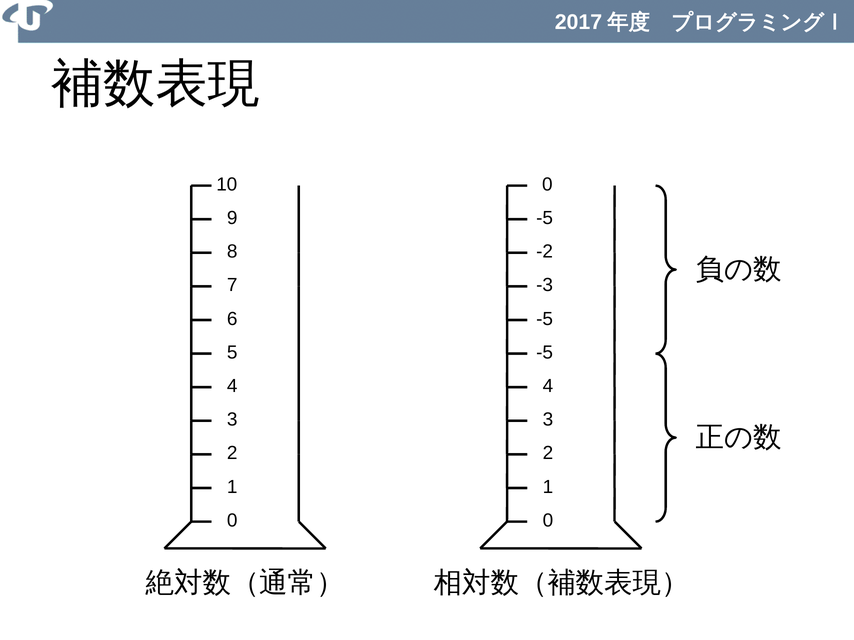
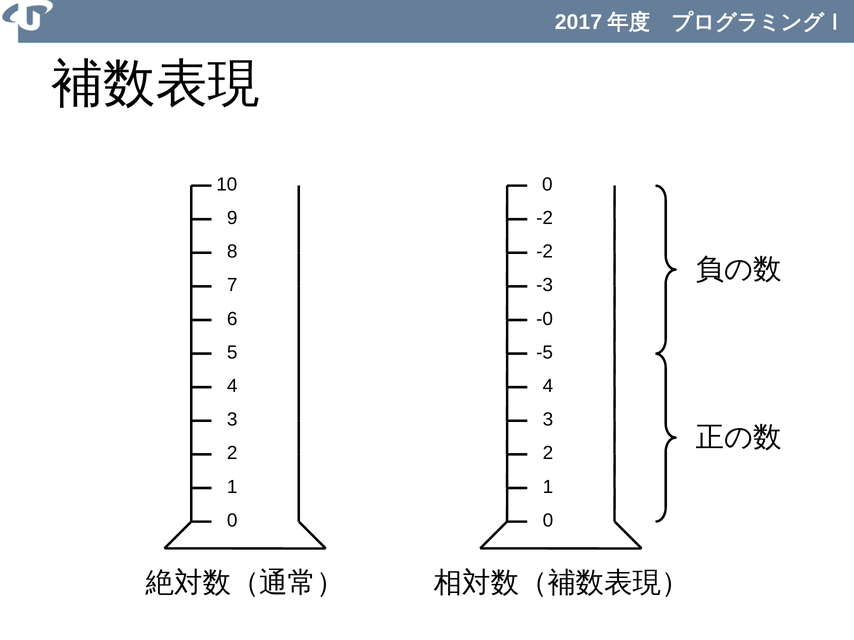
-5: -5 -> -2 (545, 218)
-5: -5 -> -0 (545, 319)
